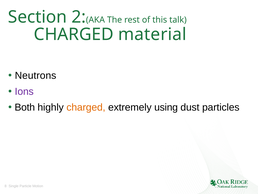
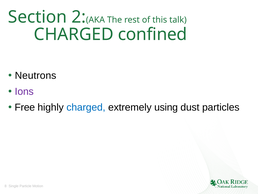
material: material -> confined (153, 34)
Both: Both -> Free (25, 107)
charged colour: orange -> blue (86, 107)
